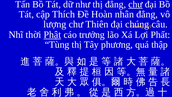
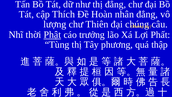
chư underline: present -> none (135, 4)
